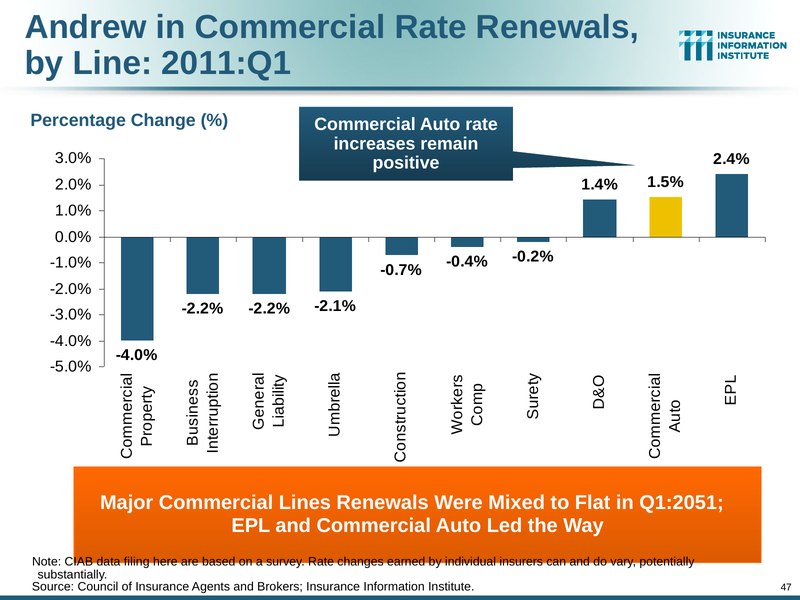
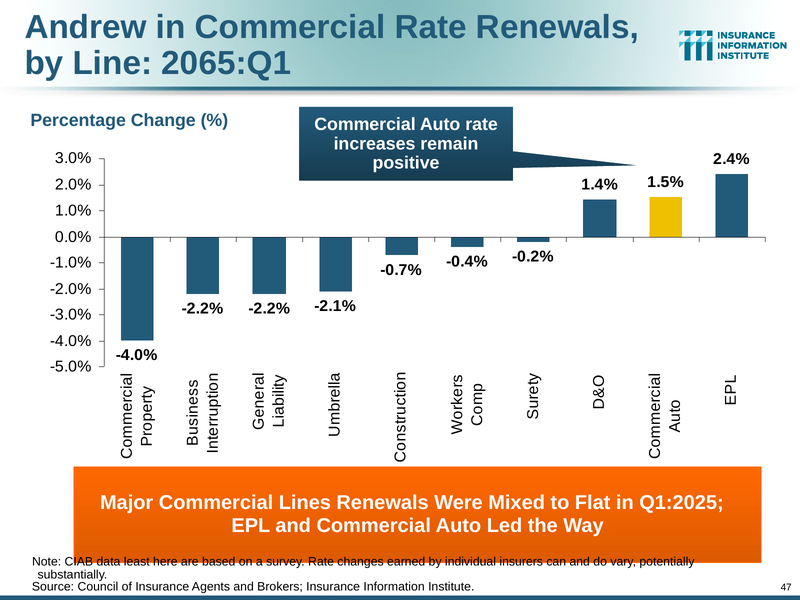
2011:Q1: 2011:Q1 -> 2065:Q1 (226, 63)
Q1:2051: Q1:2051 -> Q1:2025 (681, 503)
filing: filing -> least (137, 562)
